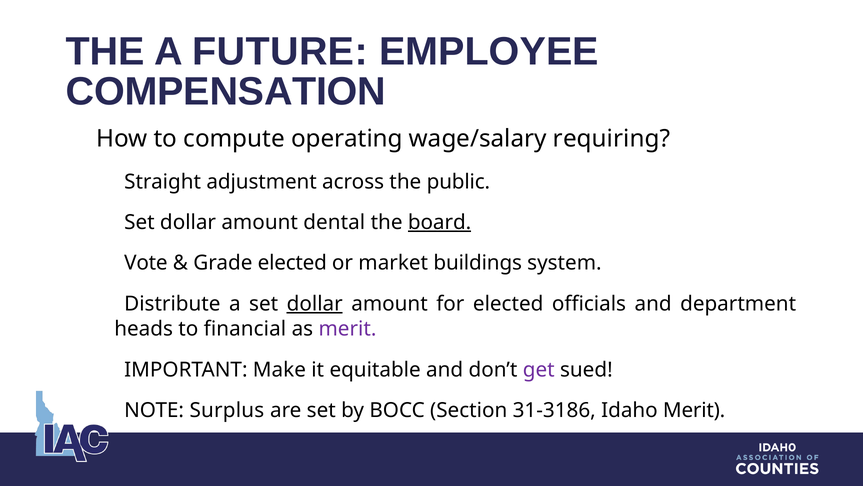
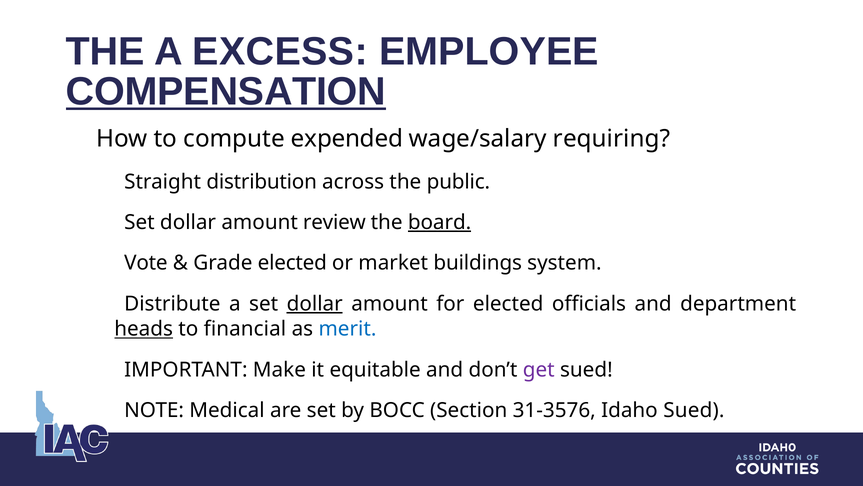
FUTURE: FUTURE -> EXCESS (280, 52)
COMPENSATION underline: none -> present (226, 92)
operating: operating -> expended (347, 139)
adjustment: adjustment -> distribution (262, 181)
dental: dental -> review (334, 222)
heads underline: none -> present (144, 329)
merit colour: purple -> blue (347, 329)
Surplus: Surplus -> Medical (227, 410)
31-3186: 31-3186 -> 31-3576 (554, 410)
Idaho Merit: Merit -> Sued (694, 410)
